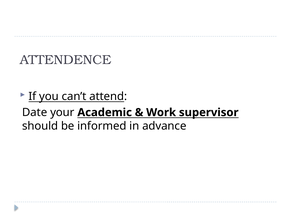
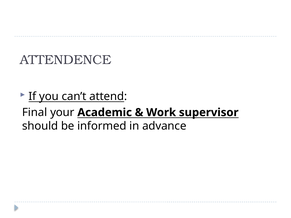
Date: Date -> Final (35, 113)
